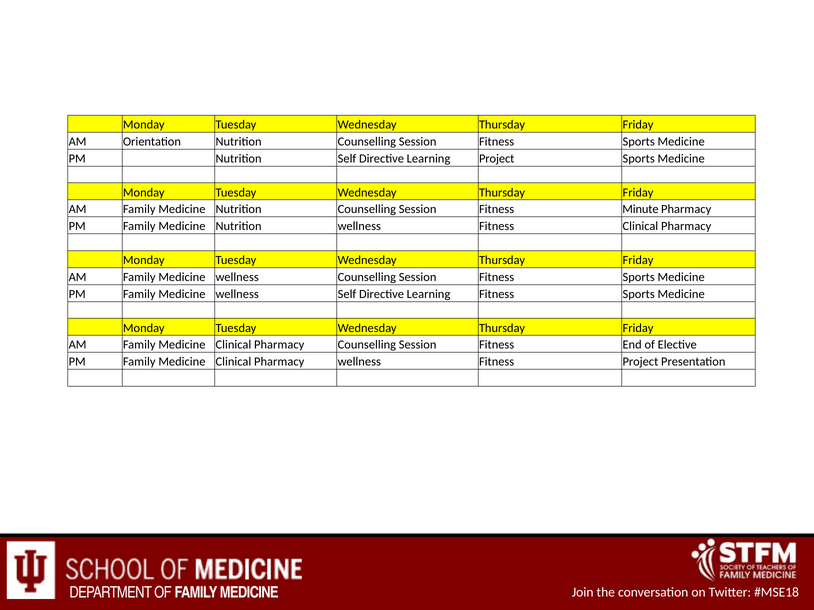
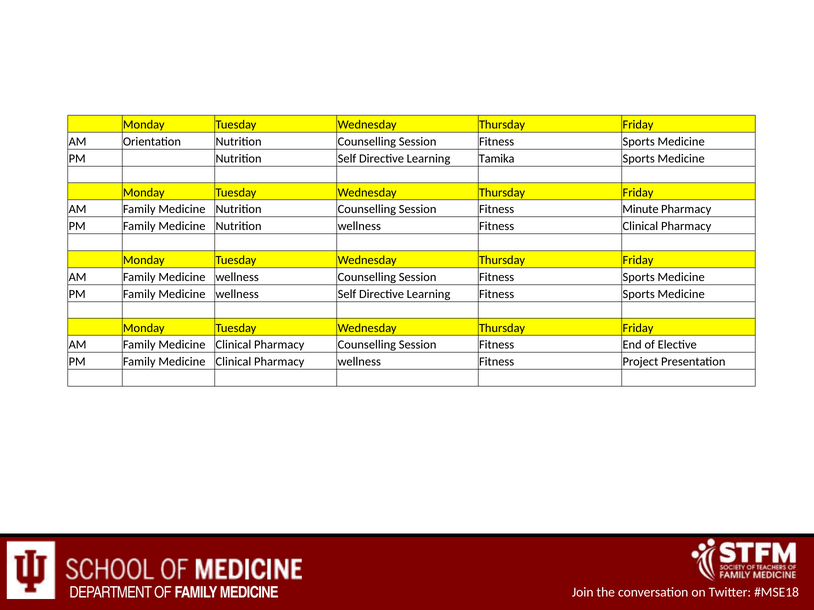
Learning Project: Project -> Tamika (497, 159)
